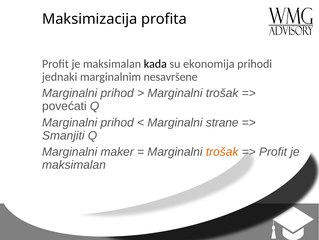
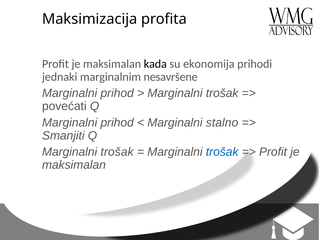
strane: strane -> stalno (222, 122)
maker: maker -> trošak (117, 151)
trošak colour: orange -> blue (222, 151)
